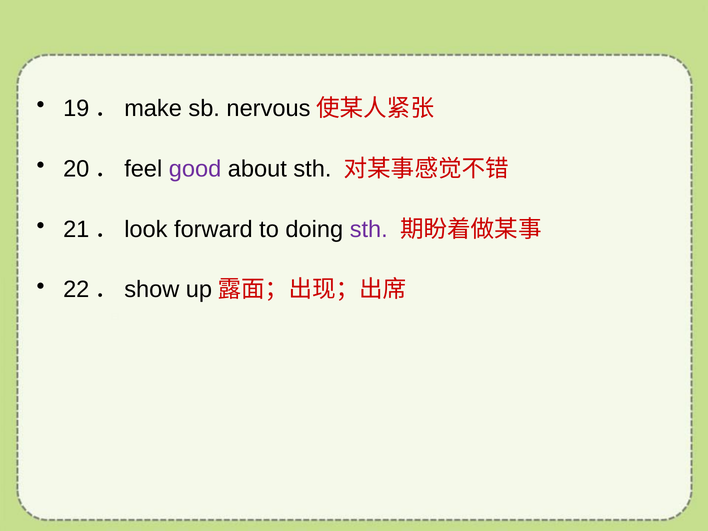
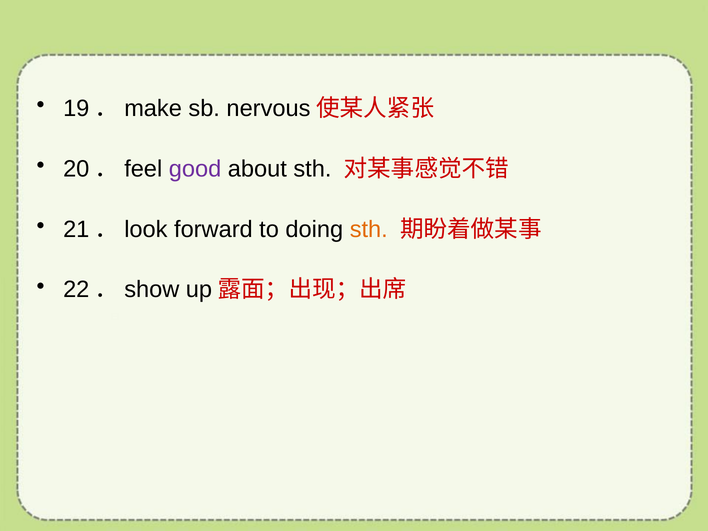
sth colour: purple -> orange (369, 229)
